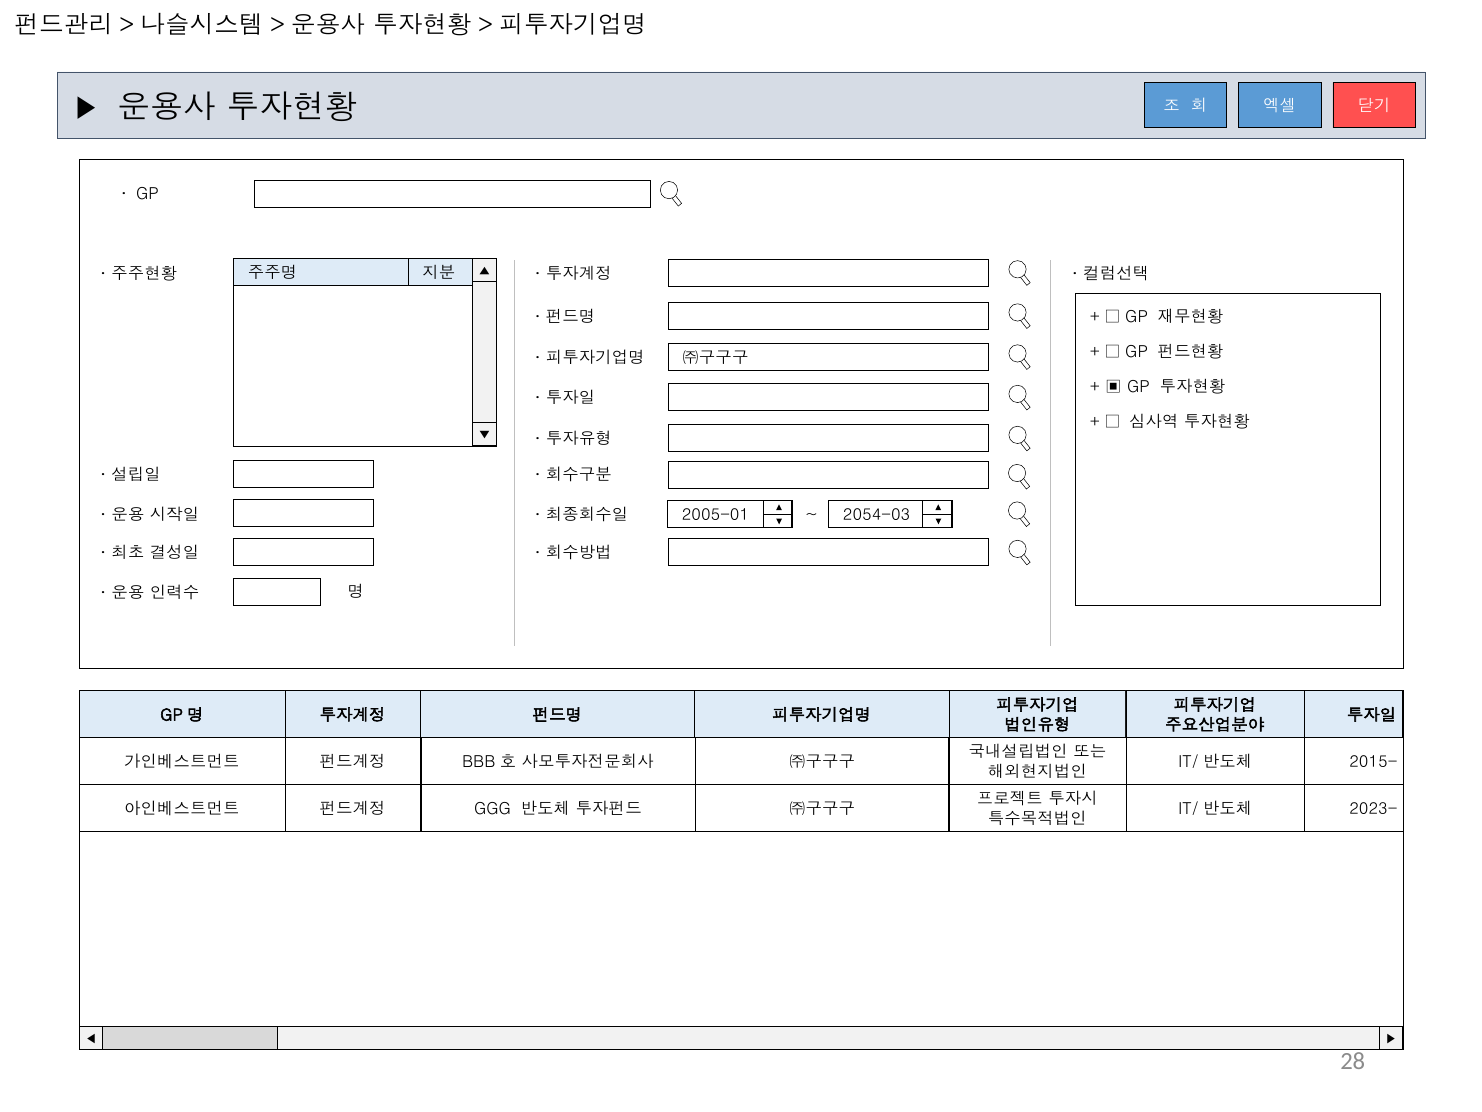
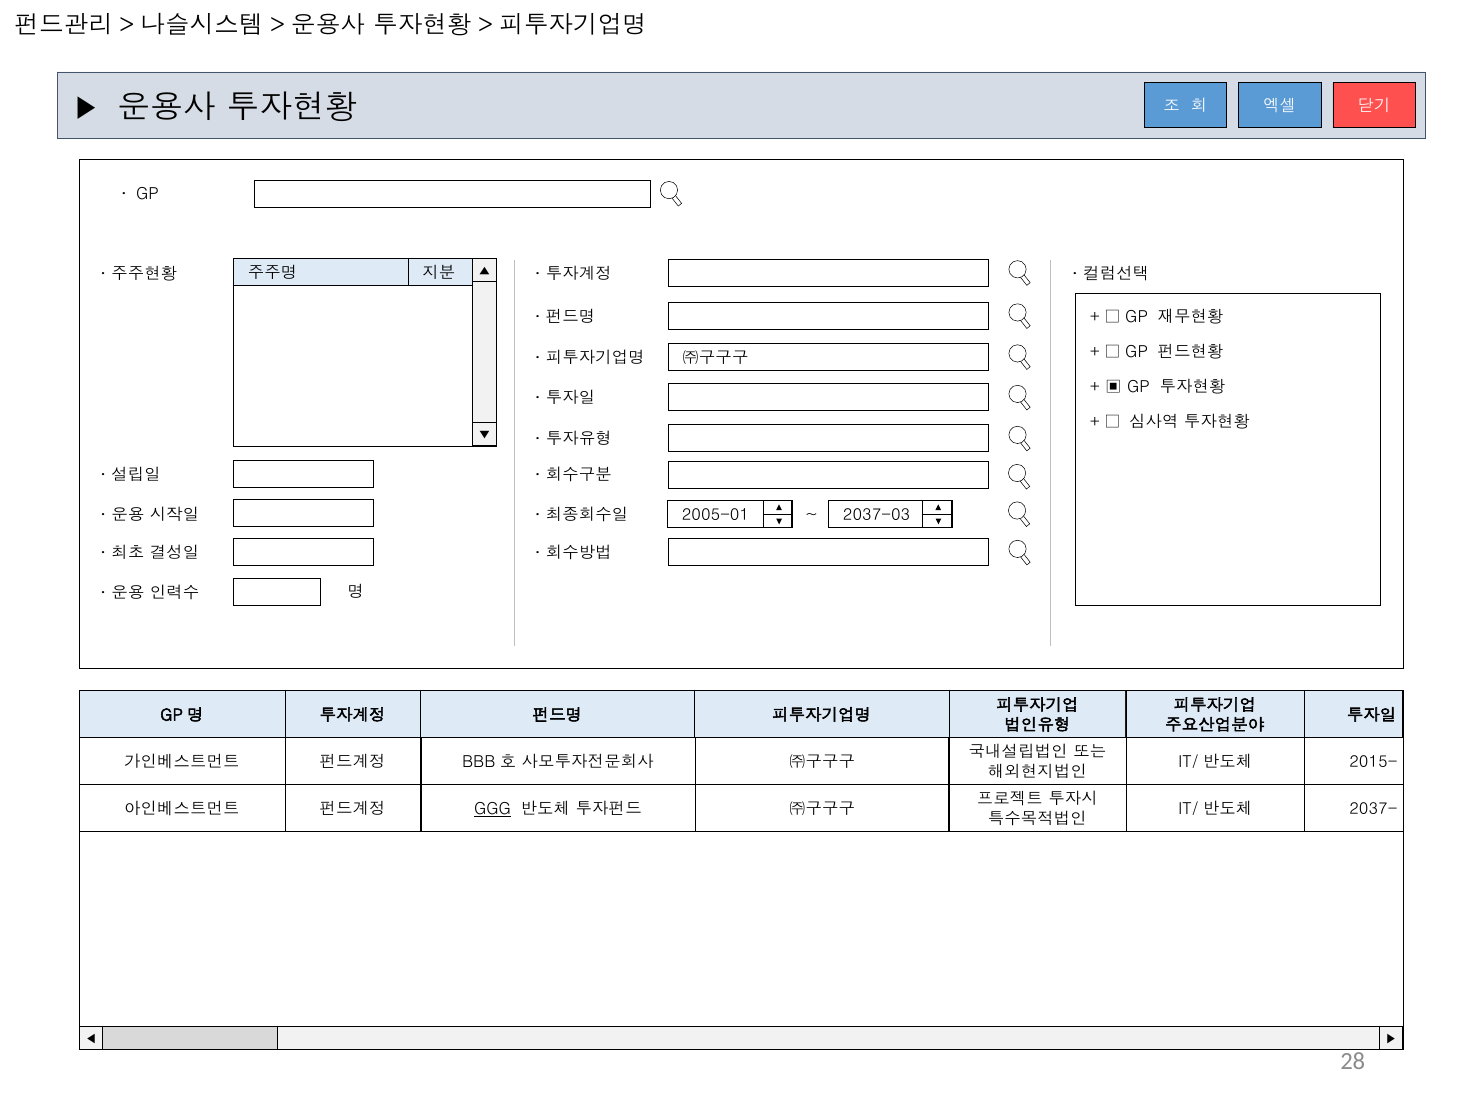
2054-03: 2054-03 -> 2037-03 (877, 515)
GGG underline: none -> present (493, 809)
2023-: 2023- -> 2037- (1373, 809)
